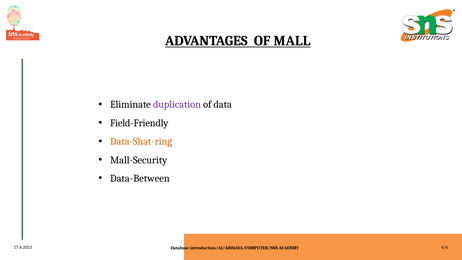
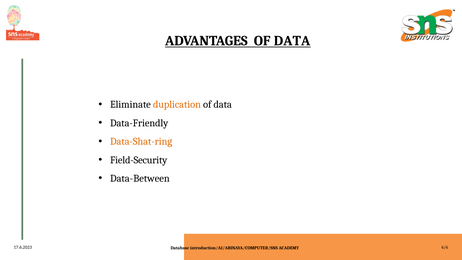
ADVANTAGES OF MALL: MALL -> DATA (292, 41)
duplication colour: purple -> orange (177, 104)
Field-Friendly: Field-Friendly -> Data-Friendly (139, 123)
Mall-Security: Mall-Security -> Field-Security (139, 160)
